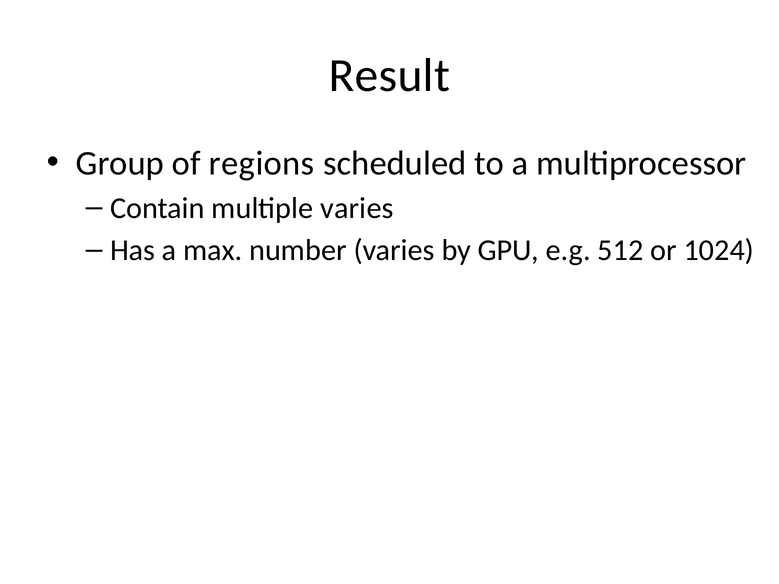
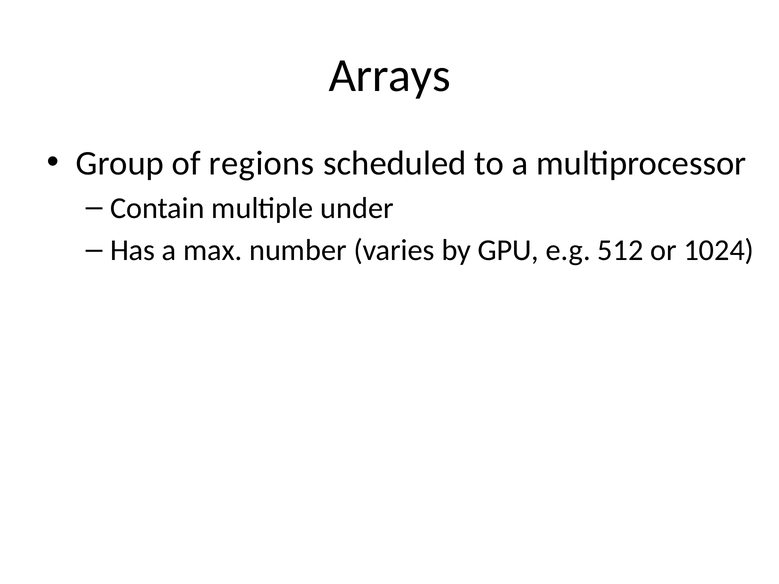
Result: Result -> Arrays (390, 75)
multiple varies: varies -> under (357, 208)
